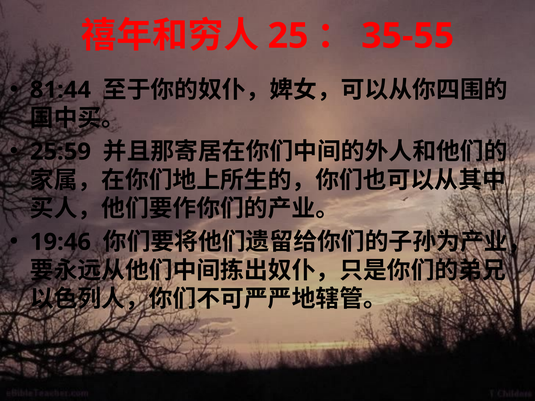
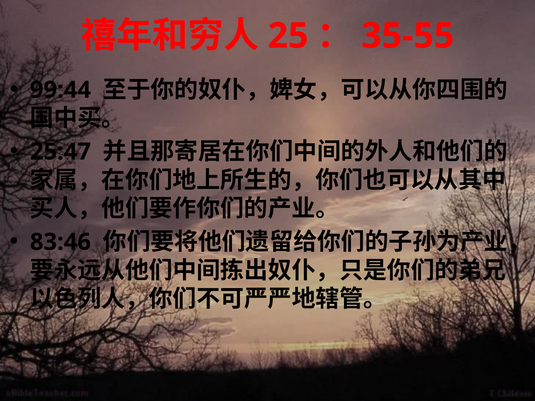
81:44: 81:44 -> 99:44 (60, 90)
25:59: 25:59 -> 25:47 (60, 152)
19:46: 19:46 -> 83:46 (60, 242)
